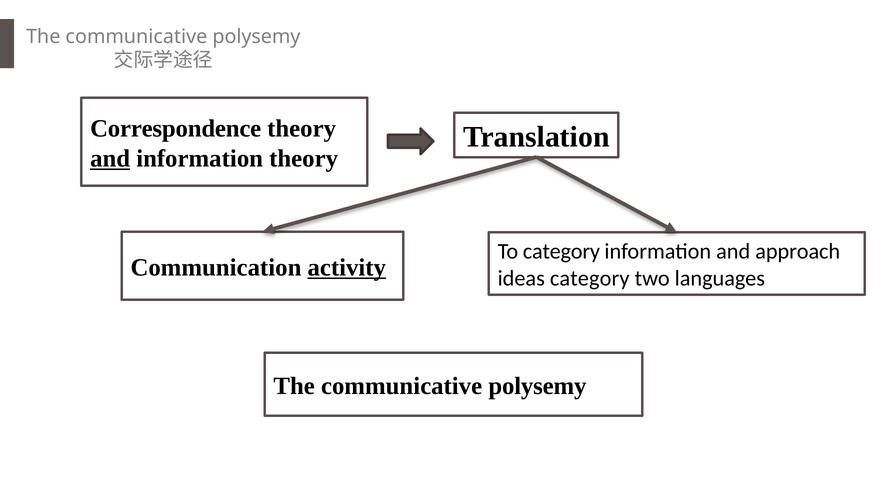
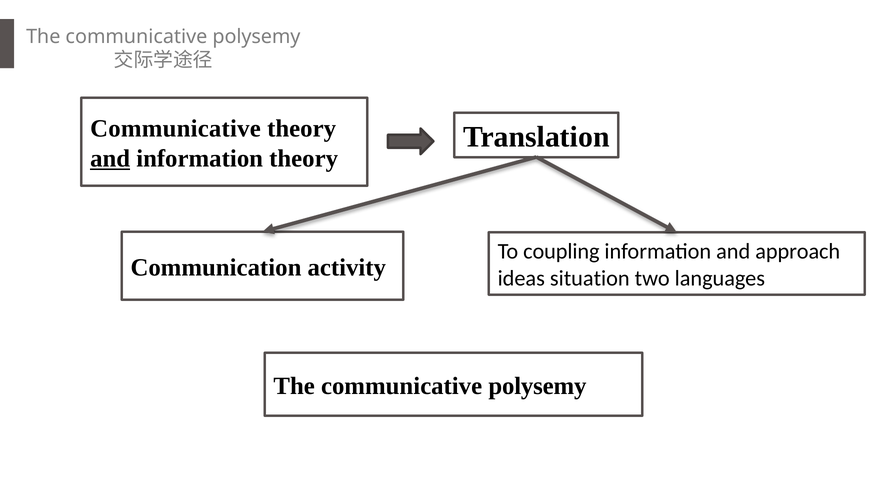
Correspondence: Correspondence -> Communicative (175, 129)
To category: category -> coupling (561, 252)
activity underline: present -> none (347, 267)
ideas category: category -> situation (590, 278)
